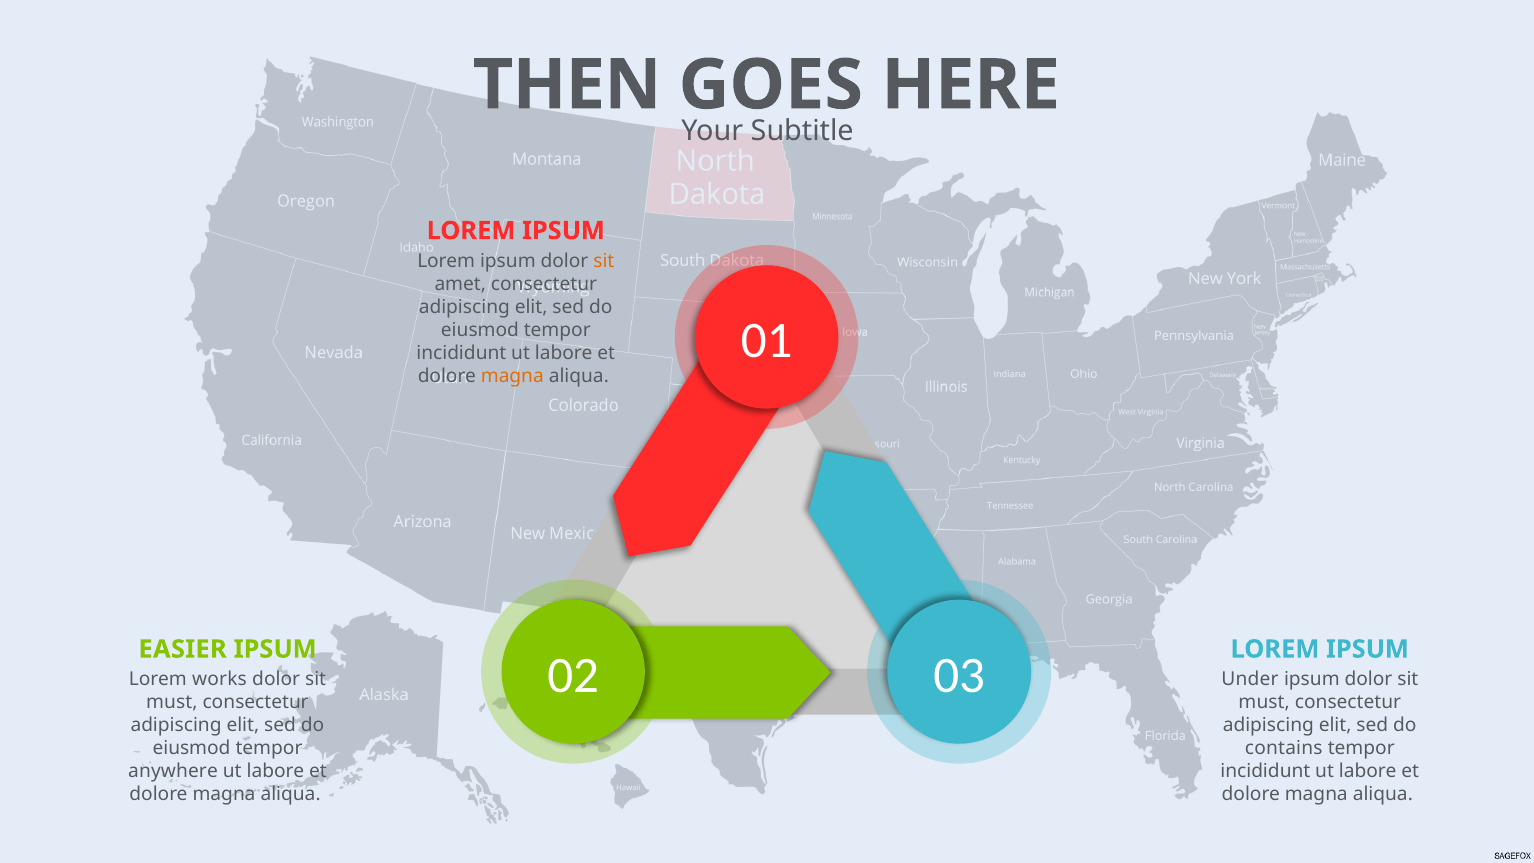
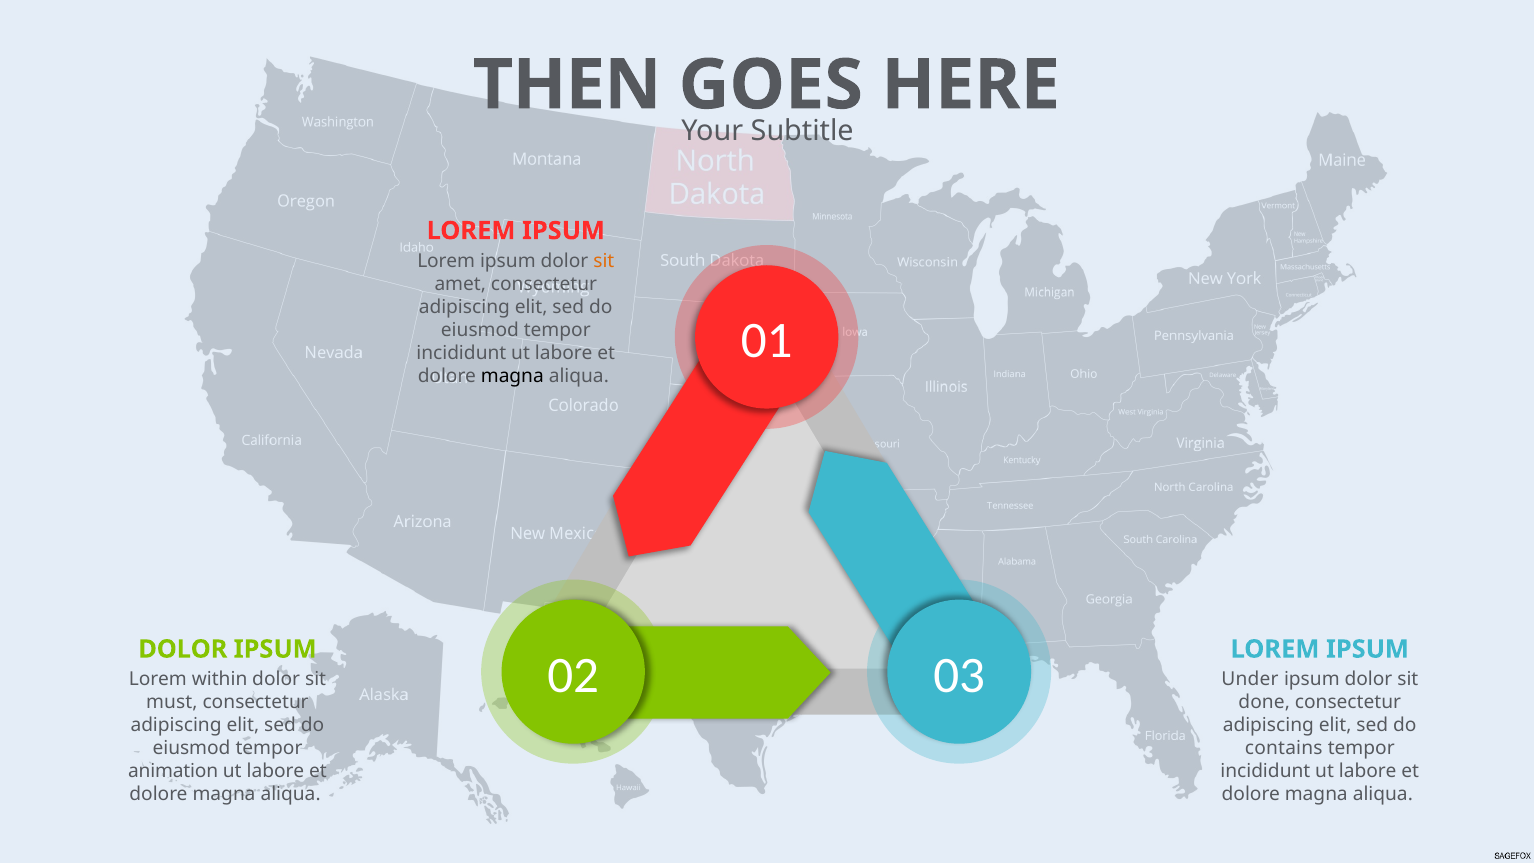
magna colour: orange -> black (512, 376)
EASIER: EASIER -> DOLOR (183, 649)
works: works -> within (220, 679)
must: must -> done (1264, 702)
anywhere: anywhere -> animation (173, 771)
